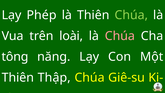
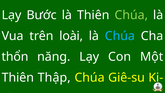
Phép: Phép -> Bước (42, 15)
Chúa colour: pink -> light blue (120, 36)
tông: tông -> thổn (15, 57)
